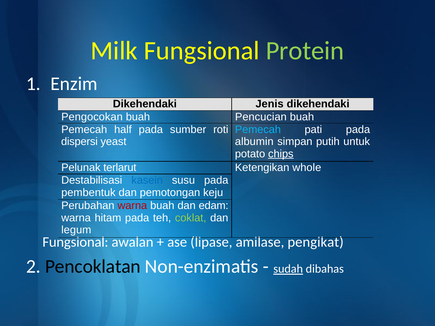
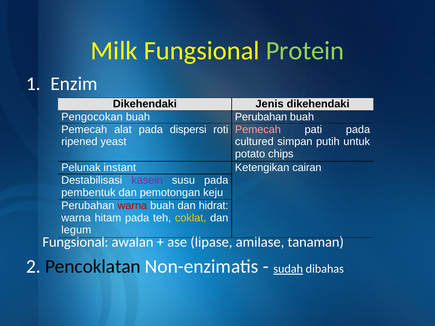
buah Pencucian: Pencucian -> Perubahan (261, 117)
half: half -> alat (123, 130)
sumber: sumber -> dispersi (188, 130)
Pemecah colour: light blue -> pink (258, 130)
dispersi: dispersi -> ripened (79, 142)
albumin: albumin -> cultured (254, 142)
chips underline: present -> none (281, 154)
terlarut: terlarut -> instant (120, 168)
whole: whole -> cairan (307, 168)
kasein colour: blue -> purple (147, 180)
edam: edam -> hidrat (214, 206)
coklat colour: light green -> yellow (191, 218)
pengikat: pengikat -> tanaman (316, 242)
